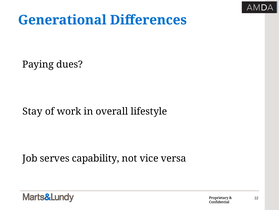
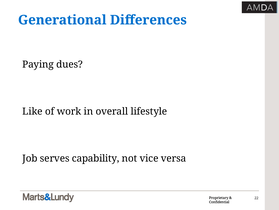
Stay: Stay -> Like (33, 111)
